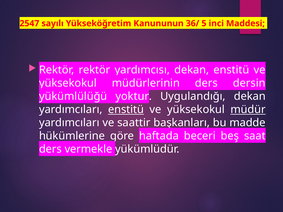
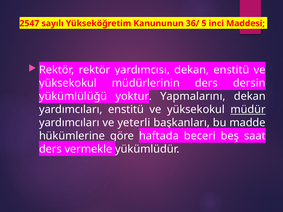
Uygulandığı: Uygulandığı -> Yapmalarını (193, 96)
enstitü underline: present -> none (126, 110)
saattir: saattir -> yeterli (134, 123)
